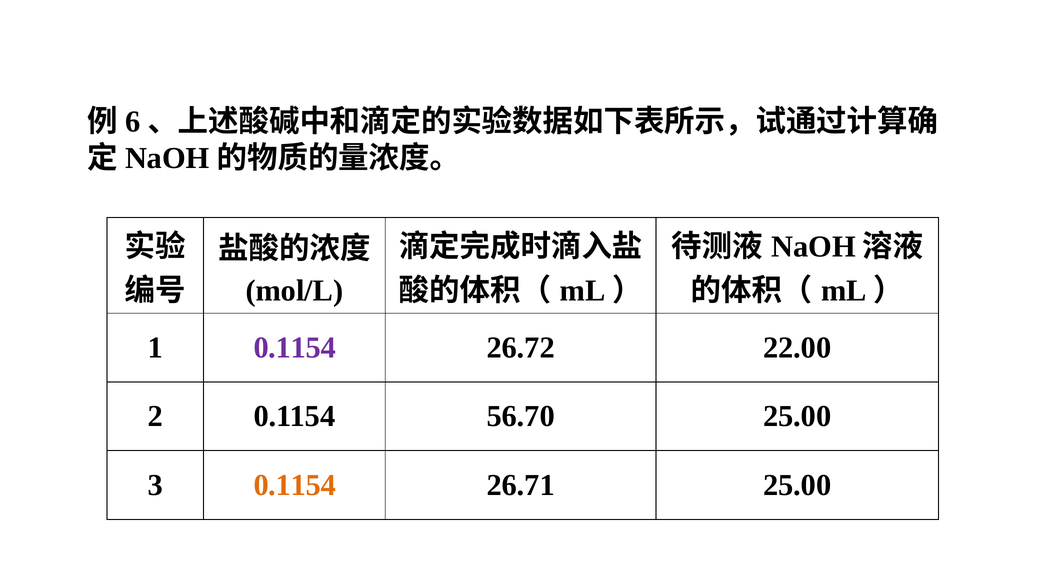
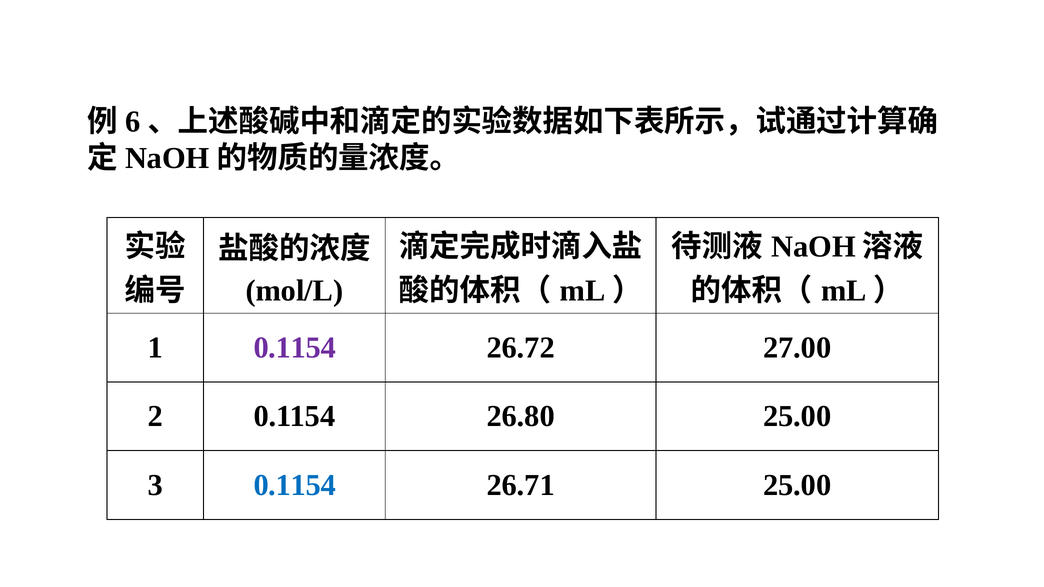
22.00: 22.00 -> 27.00 (797, 348)
56.70: 56.70 -> 26.80 (521, 417)
0.1154 colour: orange -> blue (295, 485)
